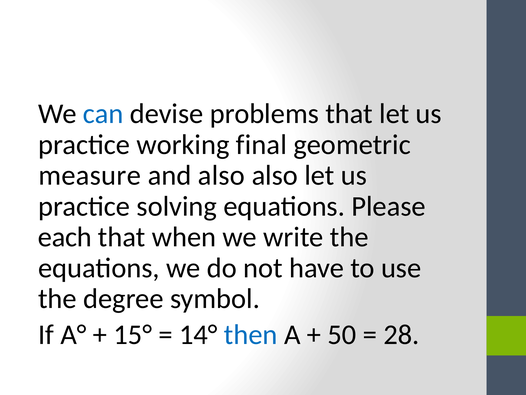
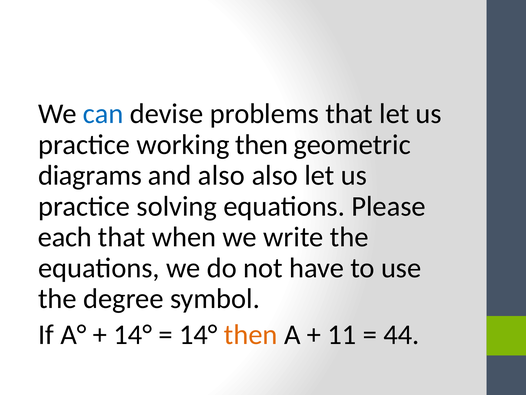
working final: final -> then (262, 145)
measure: measure -> diagrams (90, 175)
15°: 15° -> 14° (133, 334)
then colour: blue -> orange (251, 334)
50: 50 -> 11 (342, 334)
28: 28 -> 44 (401, 334)
